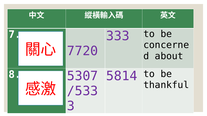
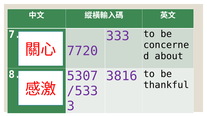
5814: 5814 -> 3816 (122, 76)
